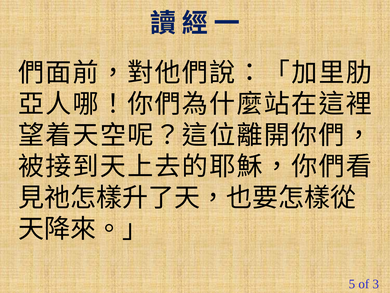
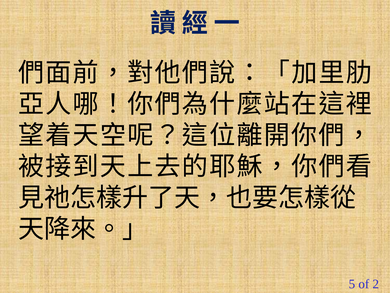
3: 3 -> 2 (376, 284)
